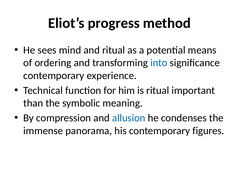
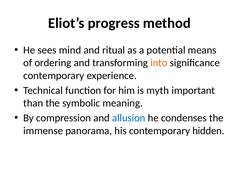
into colour: blue -> orange (159, 63)
is ritual: ritual -> myth (158, 91)
figures: figures -> hidden (208, 131)
